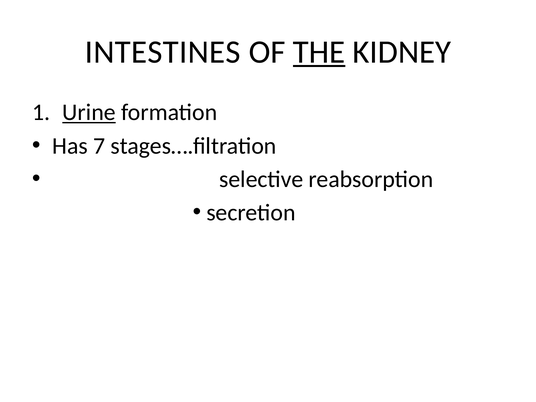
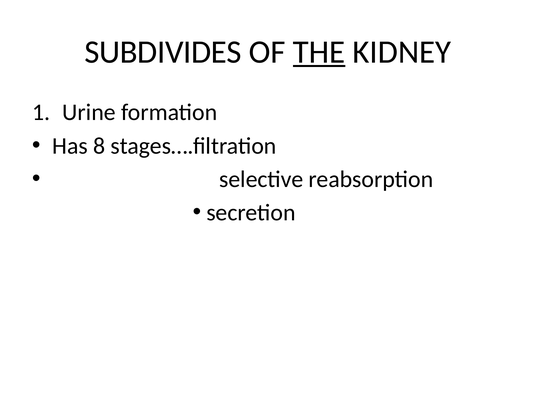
INTESTINES: INTESTINES -> SUBDIVIDES (163, 52)
Urine underline: present -> none (89, 112)
7: 7 -> 8 (99, 146)
